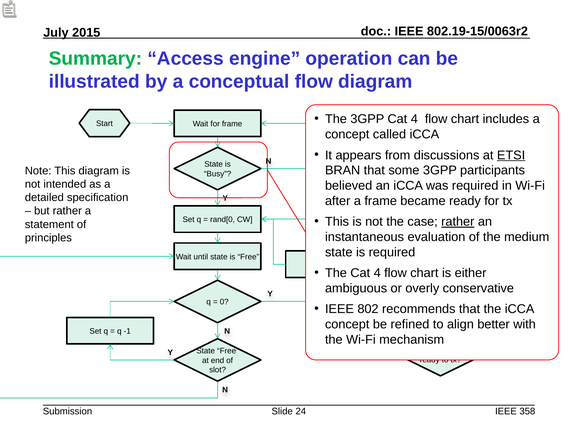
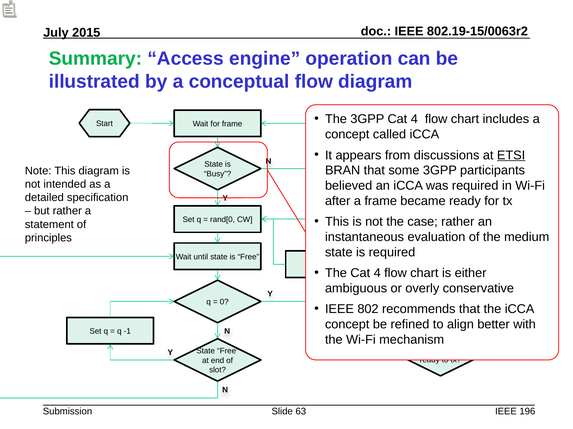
rather underline: present -> none (458, 222)
24: 24 -> 63 (301, 412)
358: 358 -> 196 (527, 412)
